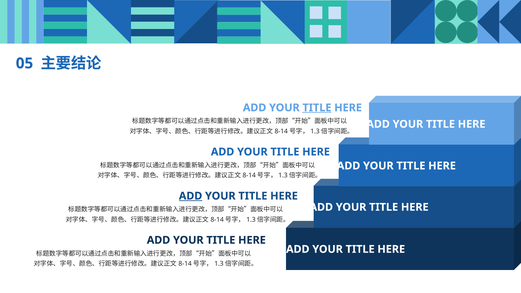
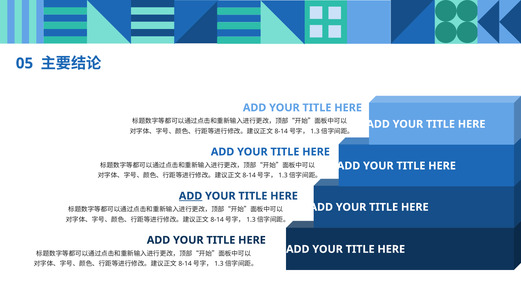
TITLE underline: present -> none (317, 108)
